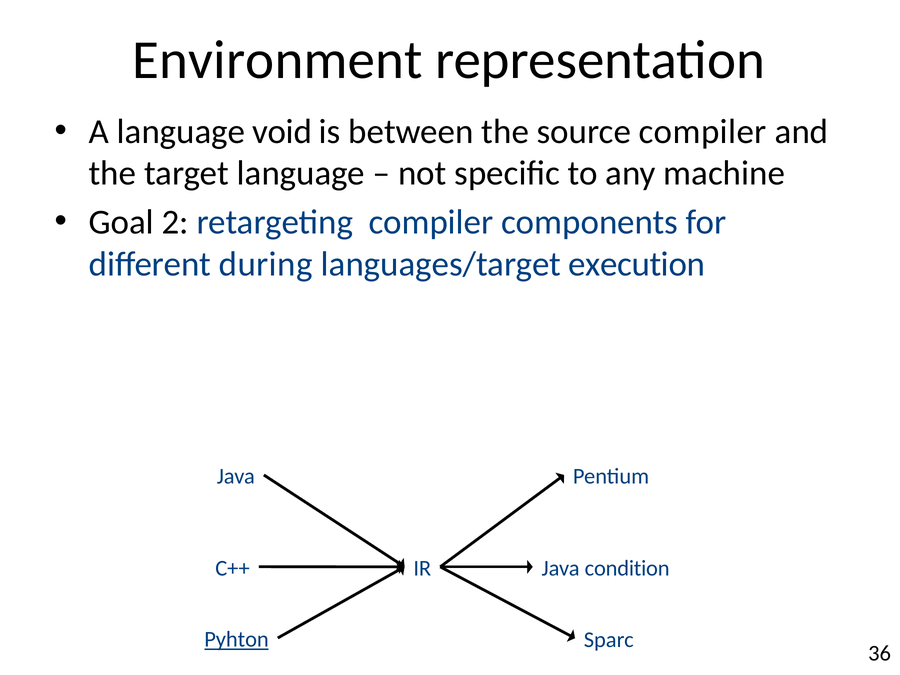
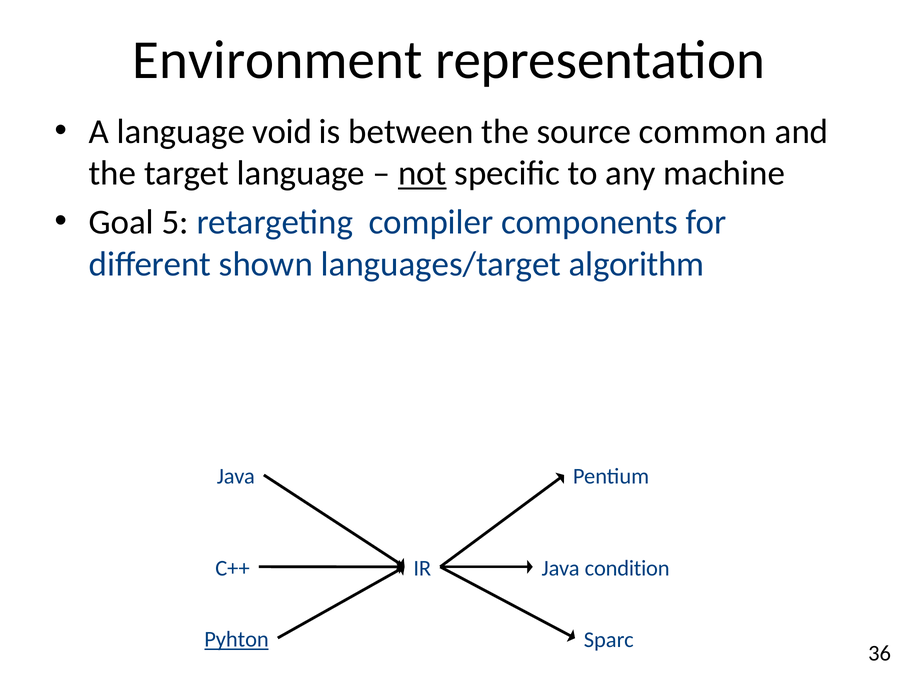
source compiler: compiler -> common (703, 131)
not underline: none -> present (422, 173)
2: 2 -> 5 (175, 222)
during: during -> shown (266, 264)
execution: execution -> algorithm (637, 264)
